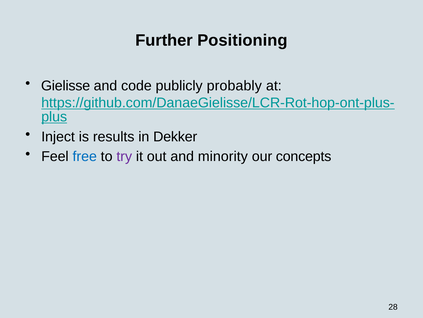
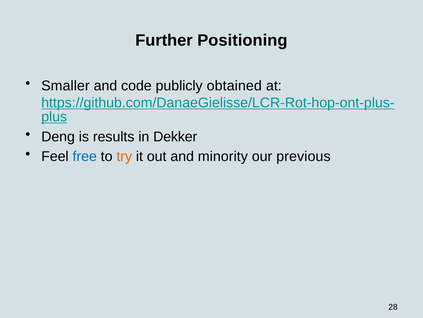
Gielisse: Gielisse -> Smaller (65, 86)
probably: probably -> obtained (234, 86)
Inject: Inject -> Deng (58, 136)
try colour: purple -> orange (124, 156)
concepts: concepts -> previous (303, 156)
